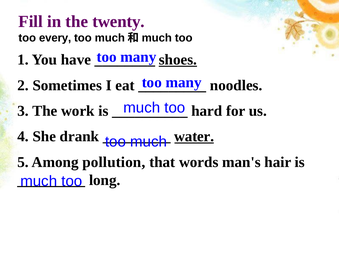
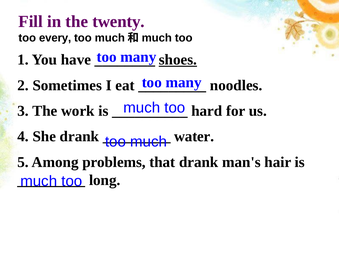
water underline: present -> none (194, 137)
pollution: pollution -> problems (114, 162)
that words: words -> drank (199, 162)
